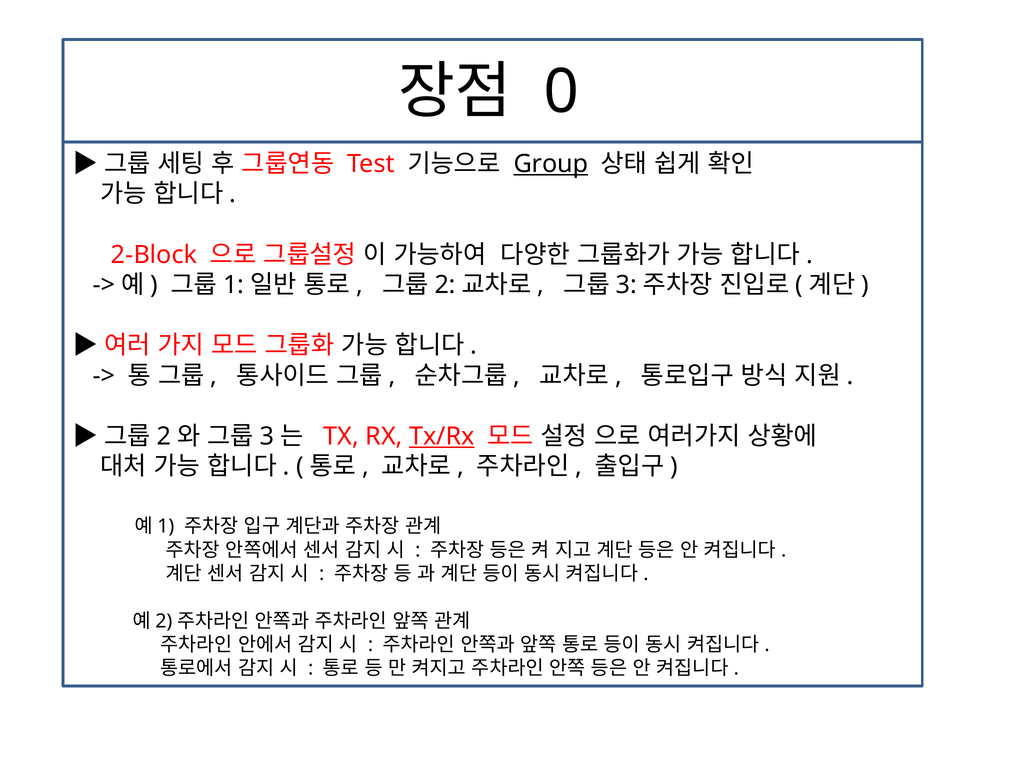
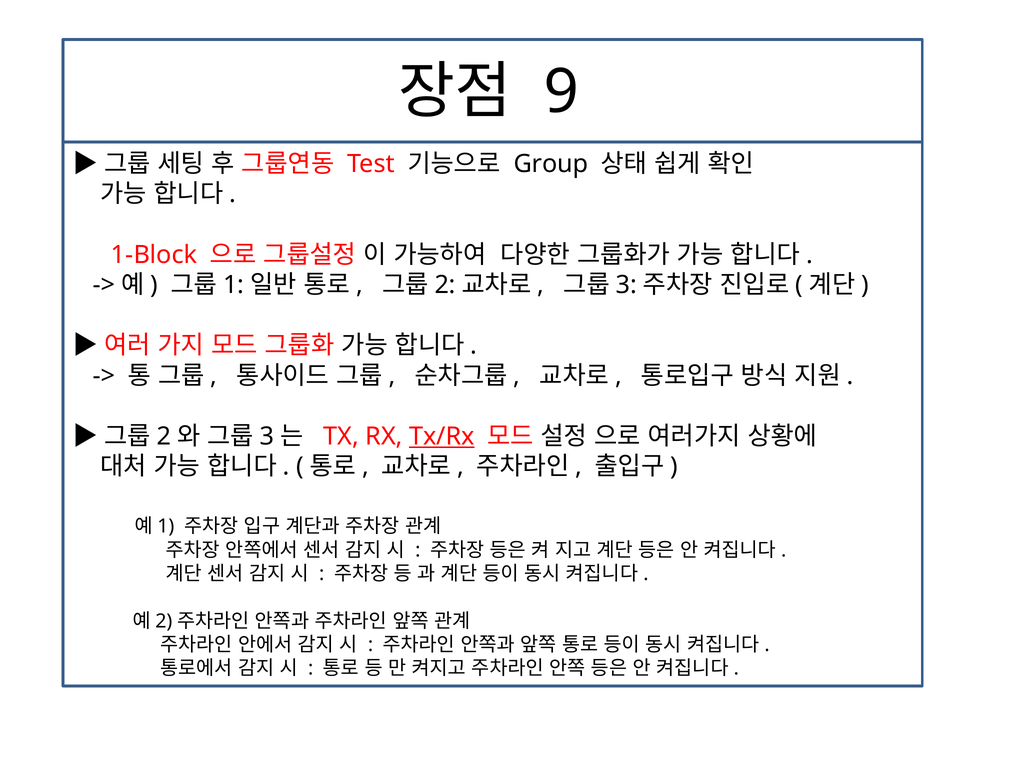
0: 0 -> 9 (562, 92)
Group underline: present -> none (551, 164)
2-Block: 2-Block -> 1-Block (154, 255)
